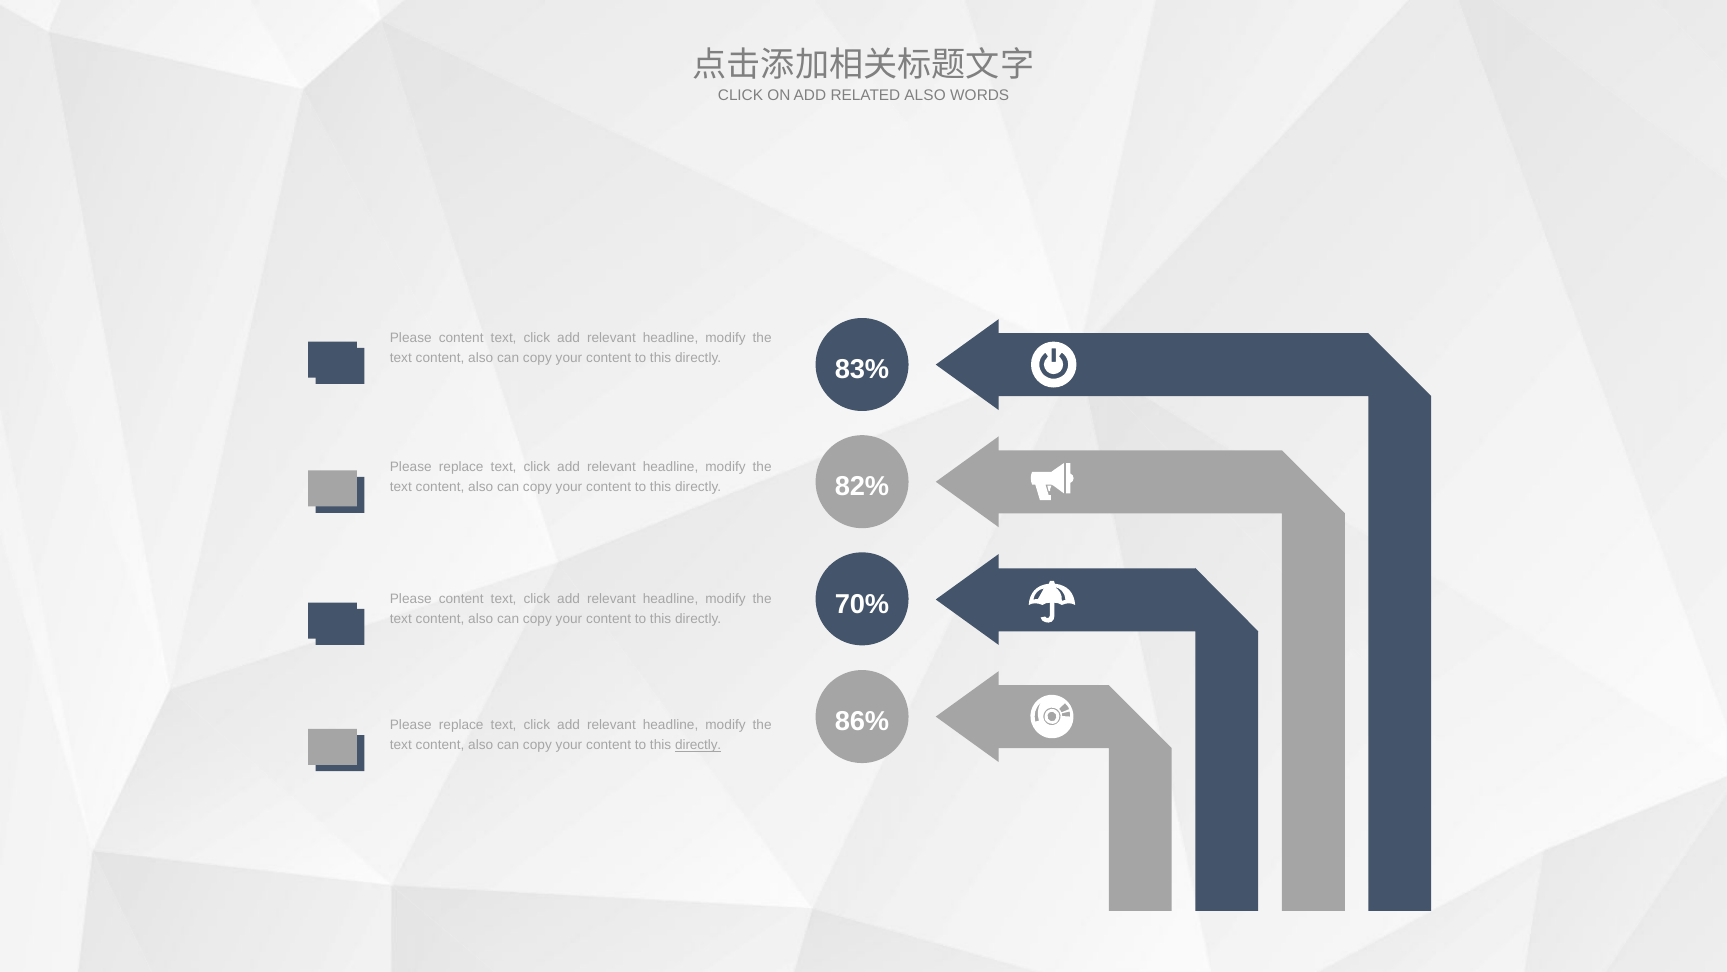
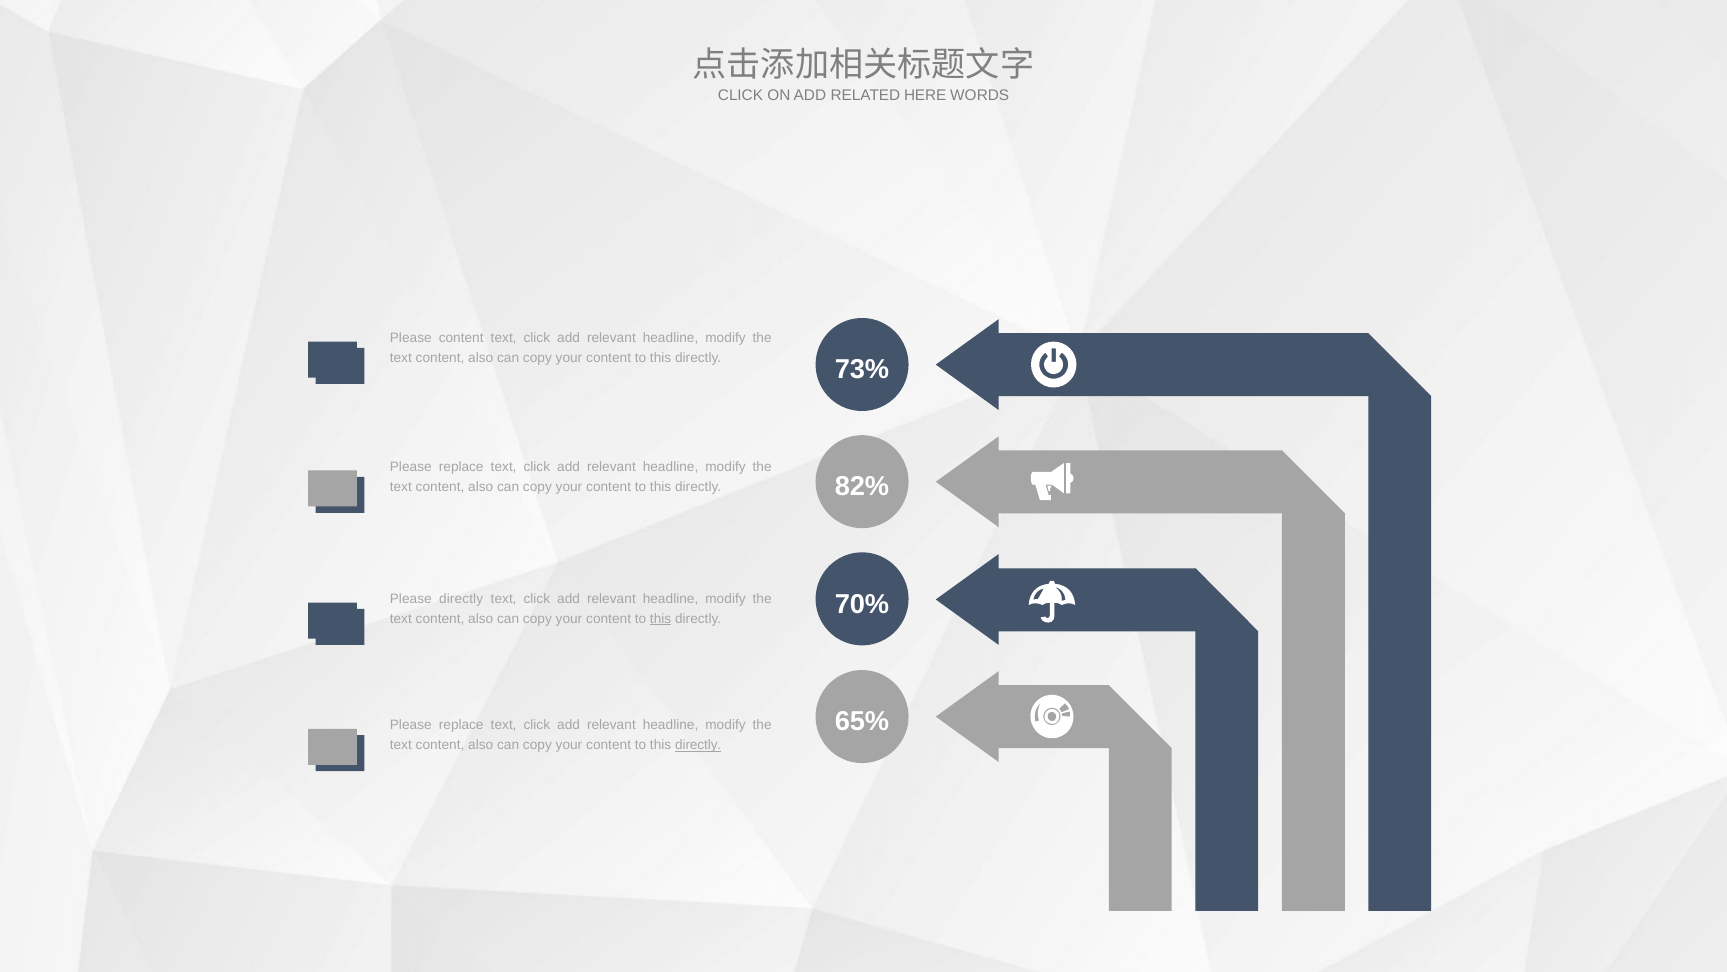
RELATED ALSO: ALSO -> HERE (925, 95)
83%: 83% -> 73% (862, 369)
content: content -> directly (461, 599)
this underline: none -> present (661, 618)
86%: 86% -> 65% (862, 721)
